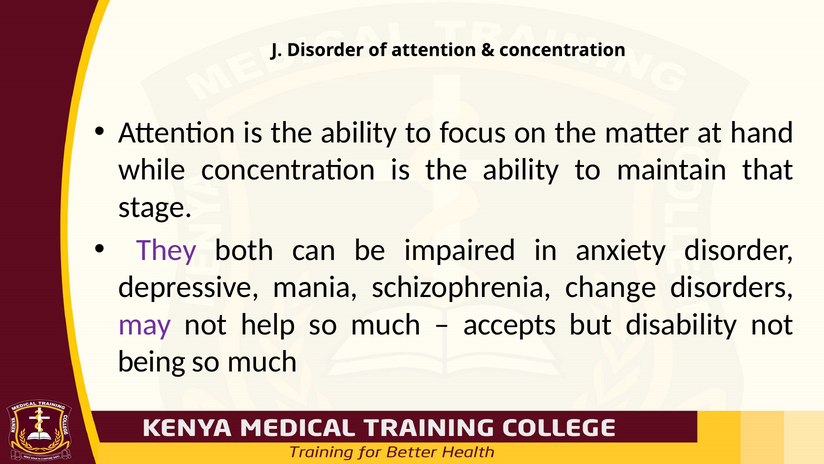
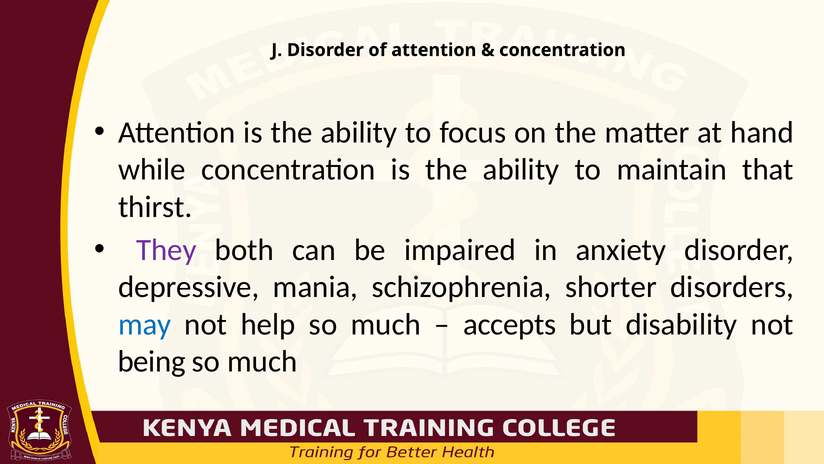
stage: stage -> thirst (155, 207)
change: change -> shorter (611, 287)
may colour: purple -> blue (145, 324)
